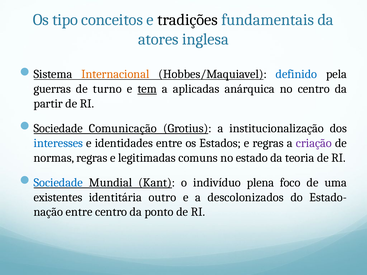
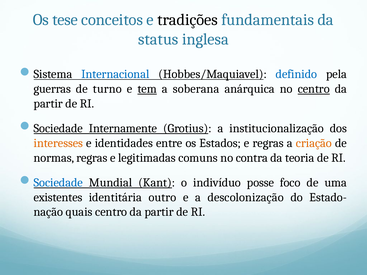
tipo: tipo -> tese (65, 20)
atores: atores -> status (158, 39)
Internacional colour: orange -> blue (115, 74)
aplicadas: aplicadas -> soberana (196, 89)
centro underline: none -> present (314, 89)
Comunicação: Comunicação -> Internamente (123, 129)
interesses colour: blue -> orange (58, 143)
criação colour: purple -> orange (314, 143)
estado: estado -> contra (252, 158)
plena: plena -> posse (260, 183)
descolonizados: descolonizados -> descolonização (246, 197)
entre: entre -> quais (79, 212)
ponto: ponto -> partir (159, 212)
